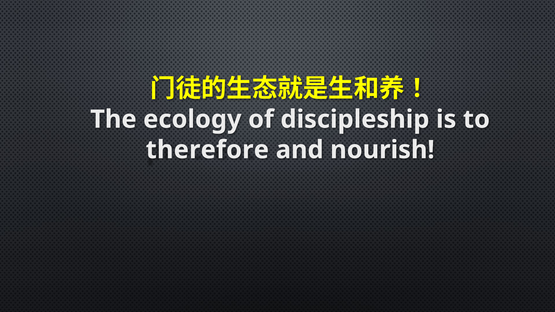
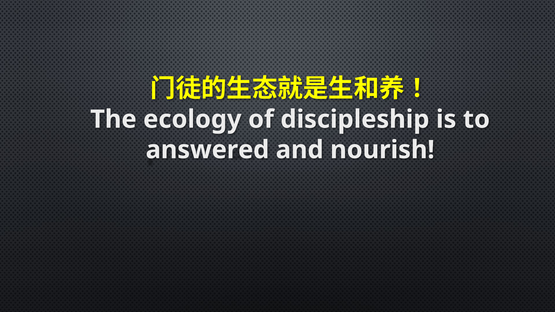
therefore: therefore -> answered (207, 150)
